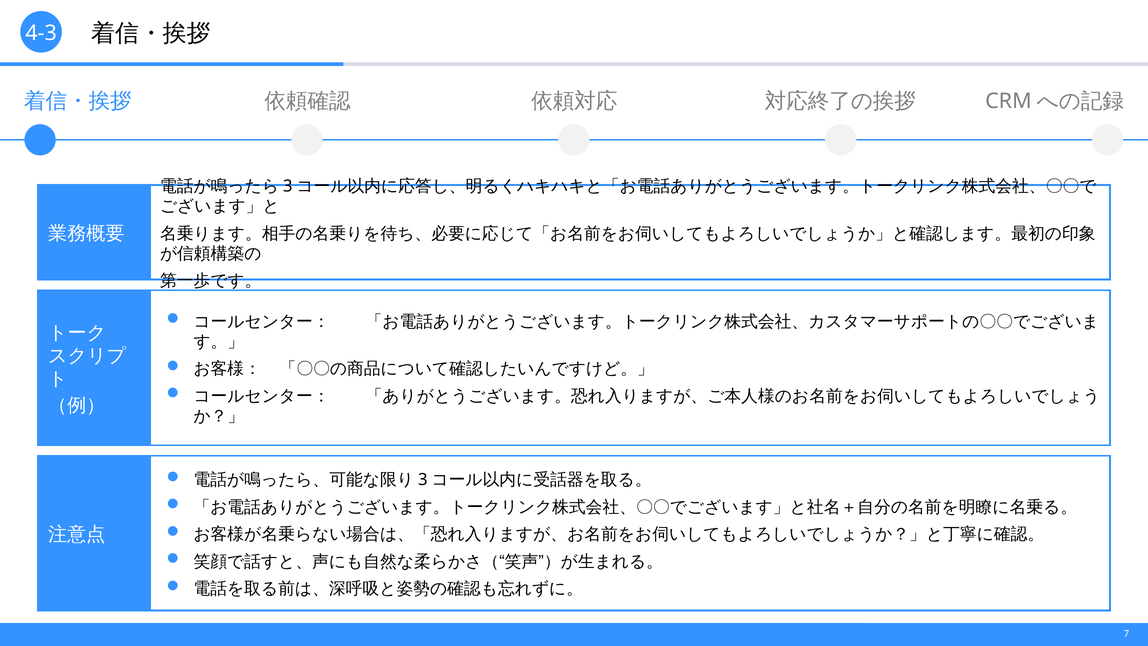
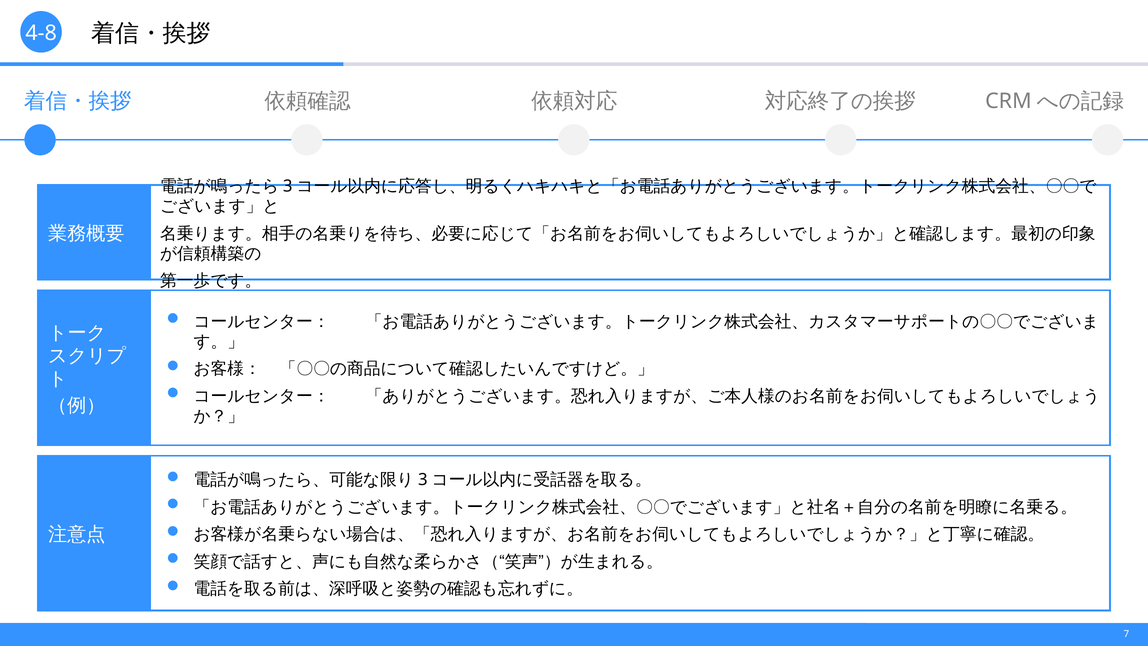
4-3: 4-3 -> 4-8 (41, 33)
